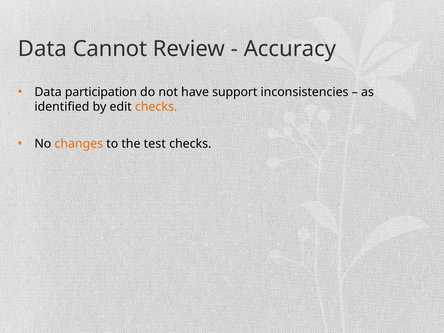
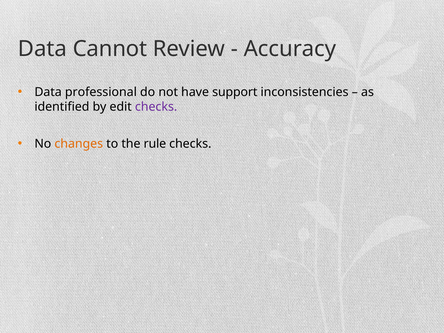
participation: participation -> professional (101, 92)
checks colour: orange -> purple (156, 107)
test: test -> rule (155, 144)
